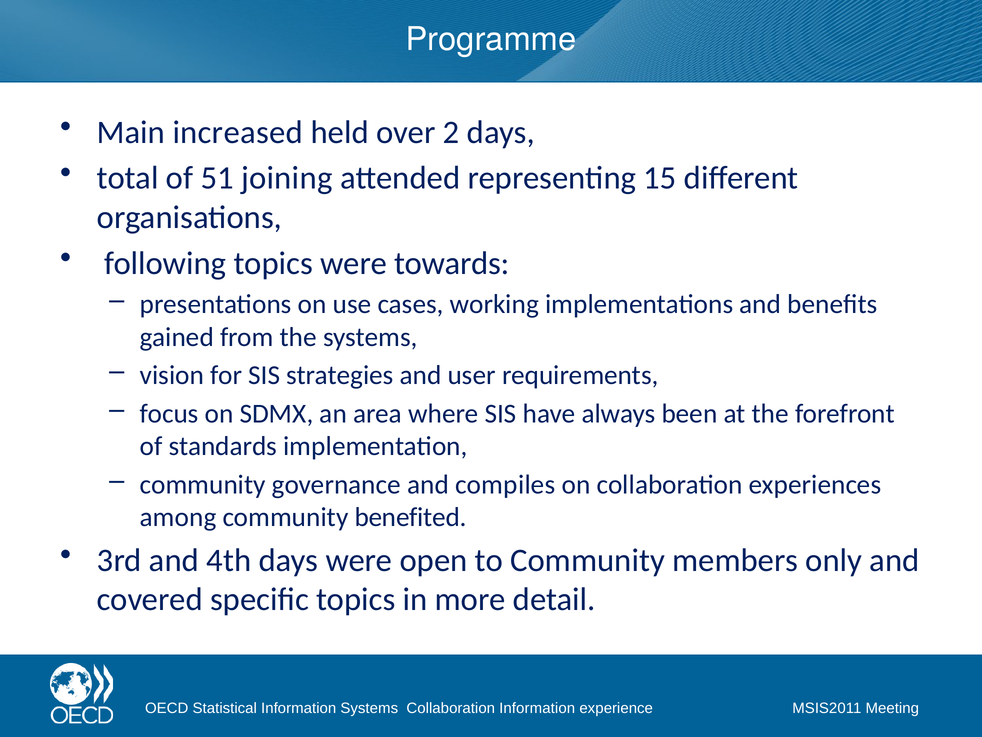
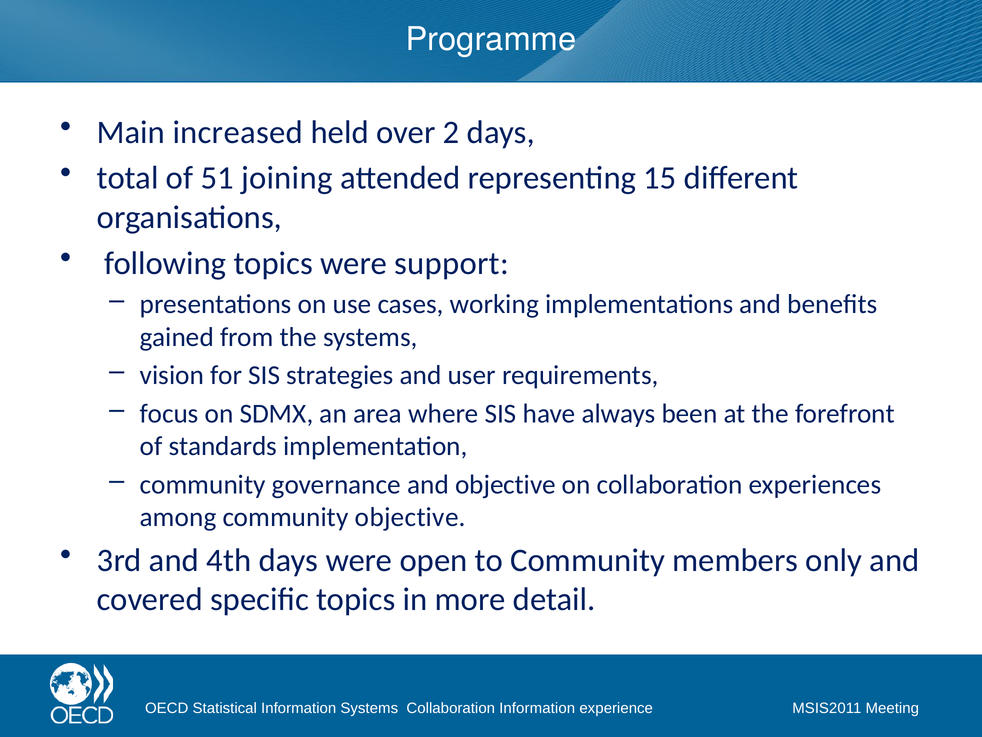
towards: towards -> support (452, 263)
and compiles: compiles -> objective (505, 484)
community benefited: benefited -> objective (410, 517)
